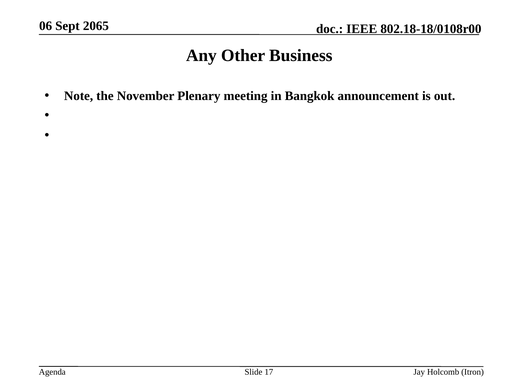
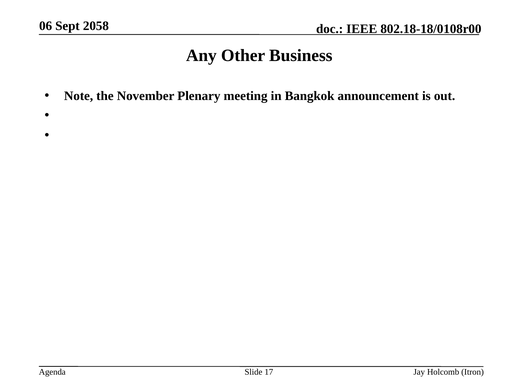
2065: 2065 -> 2058 (96, 26)
